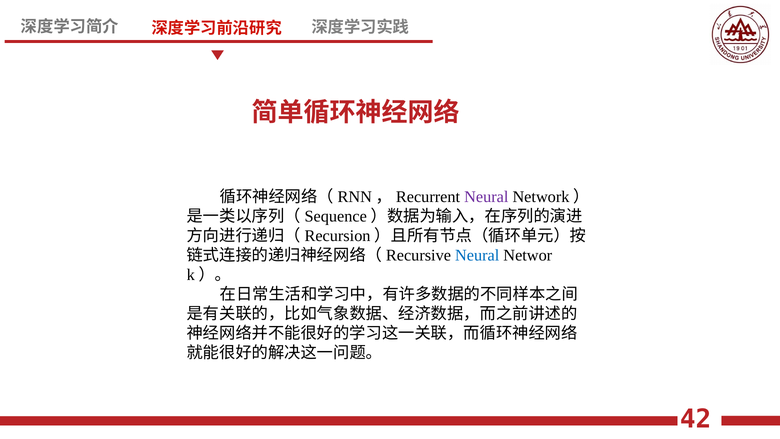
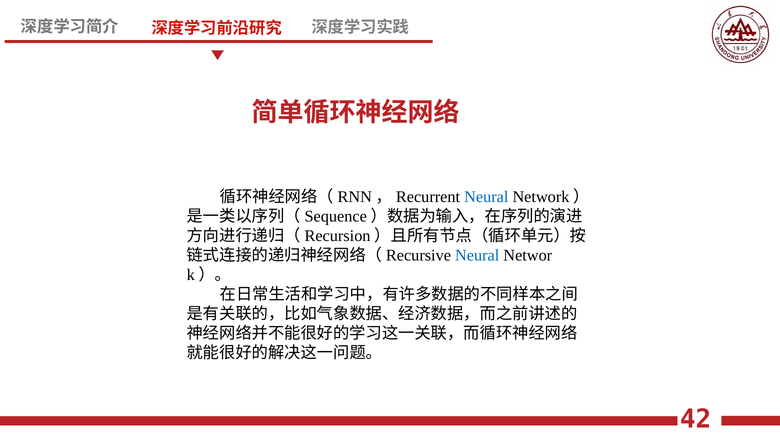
Neural colour: purple -> blue (486, 197)
